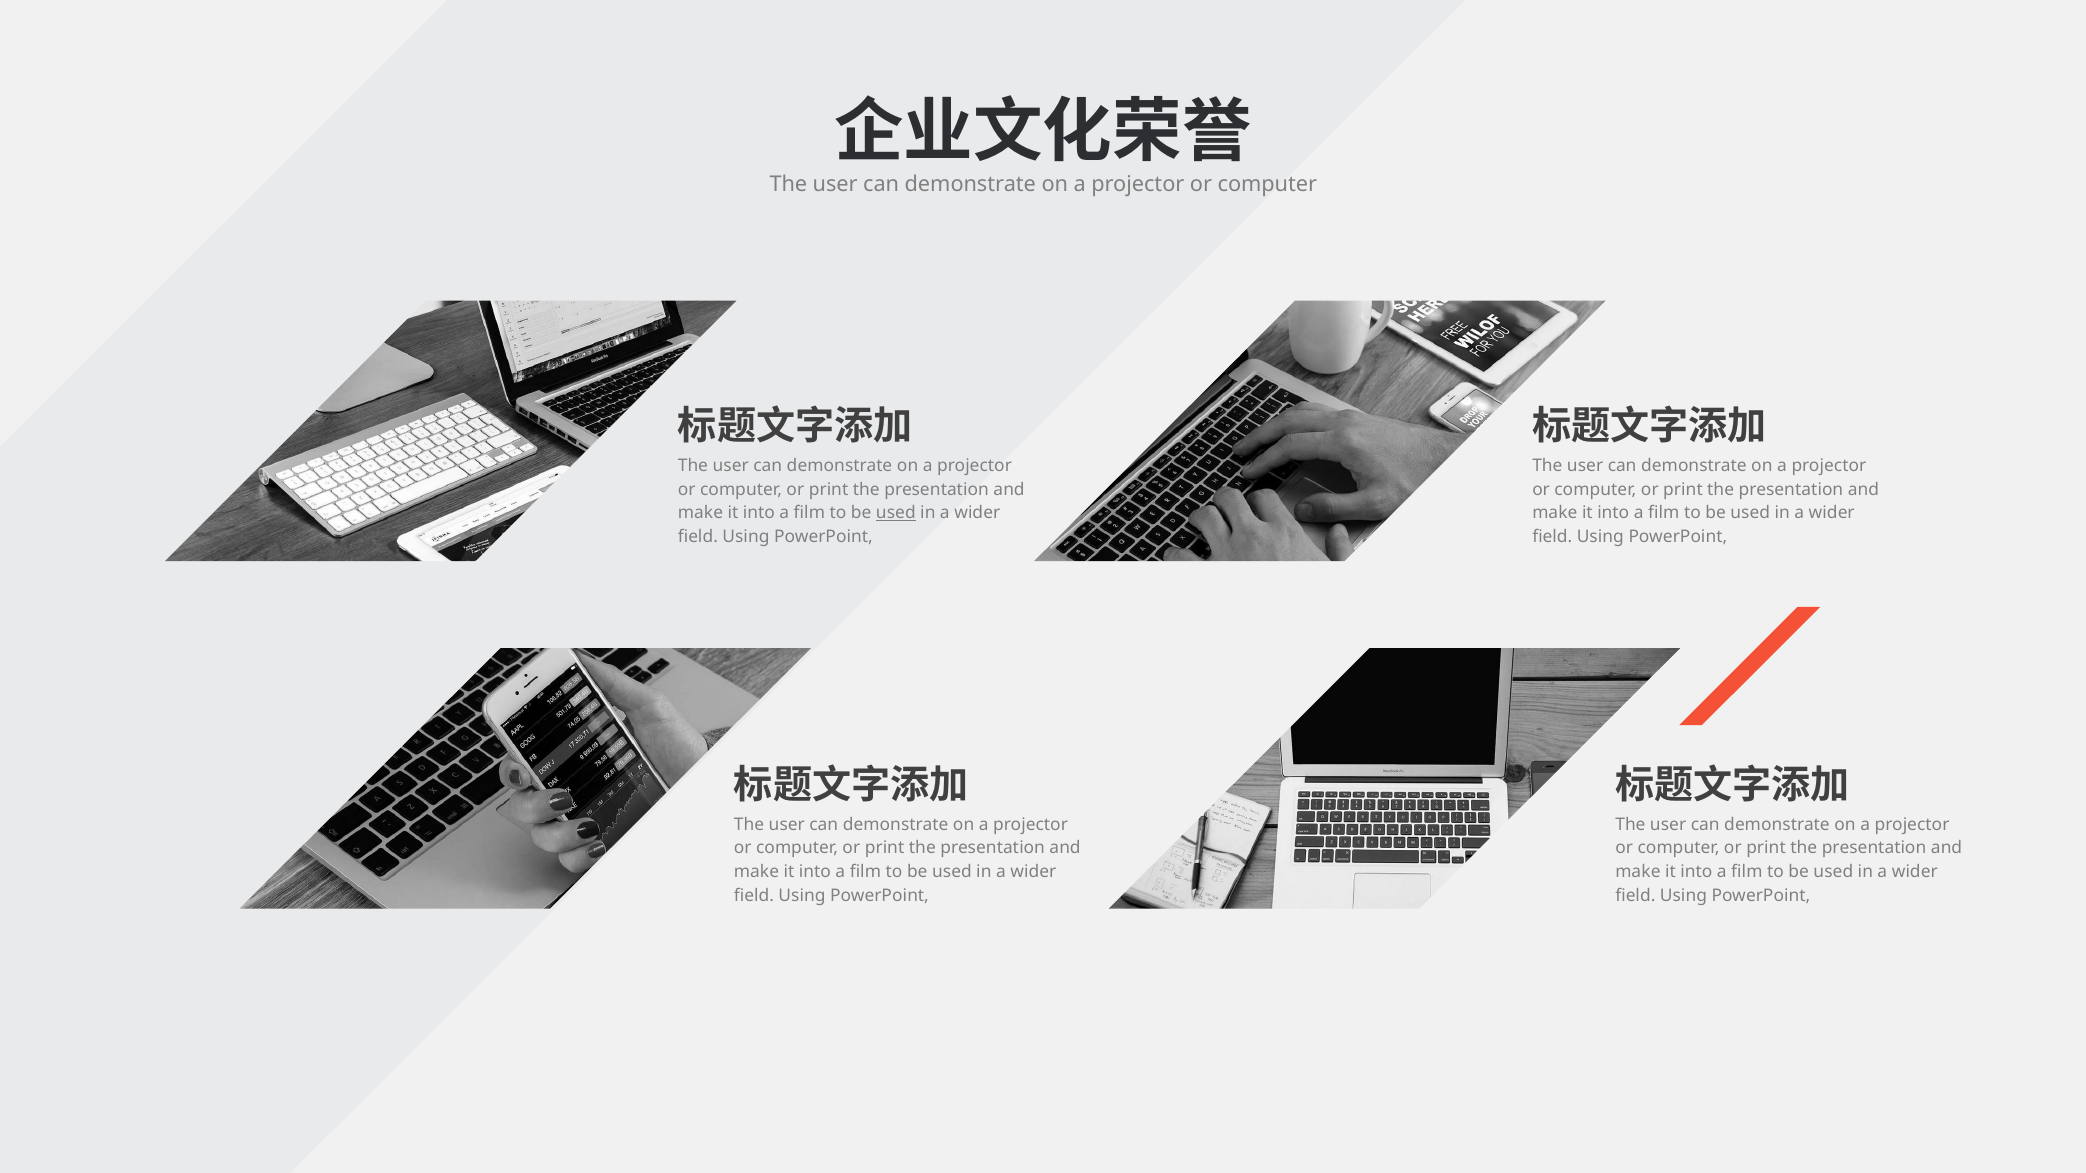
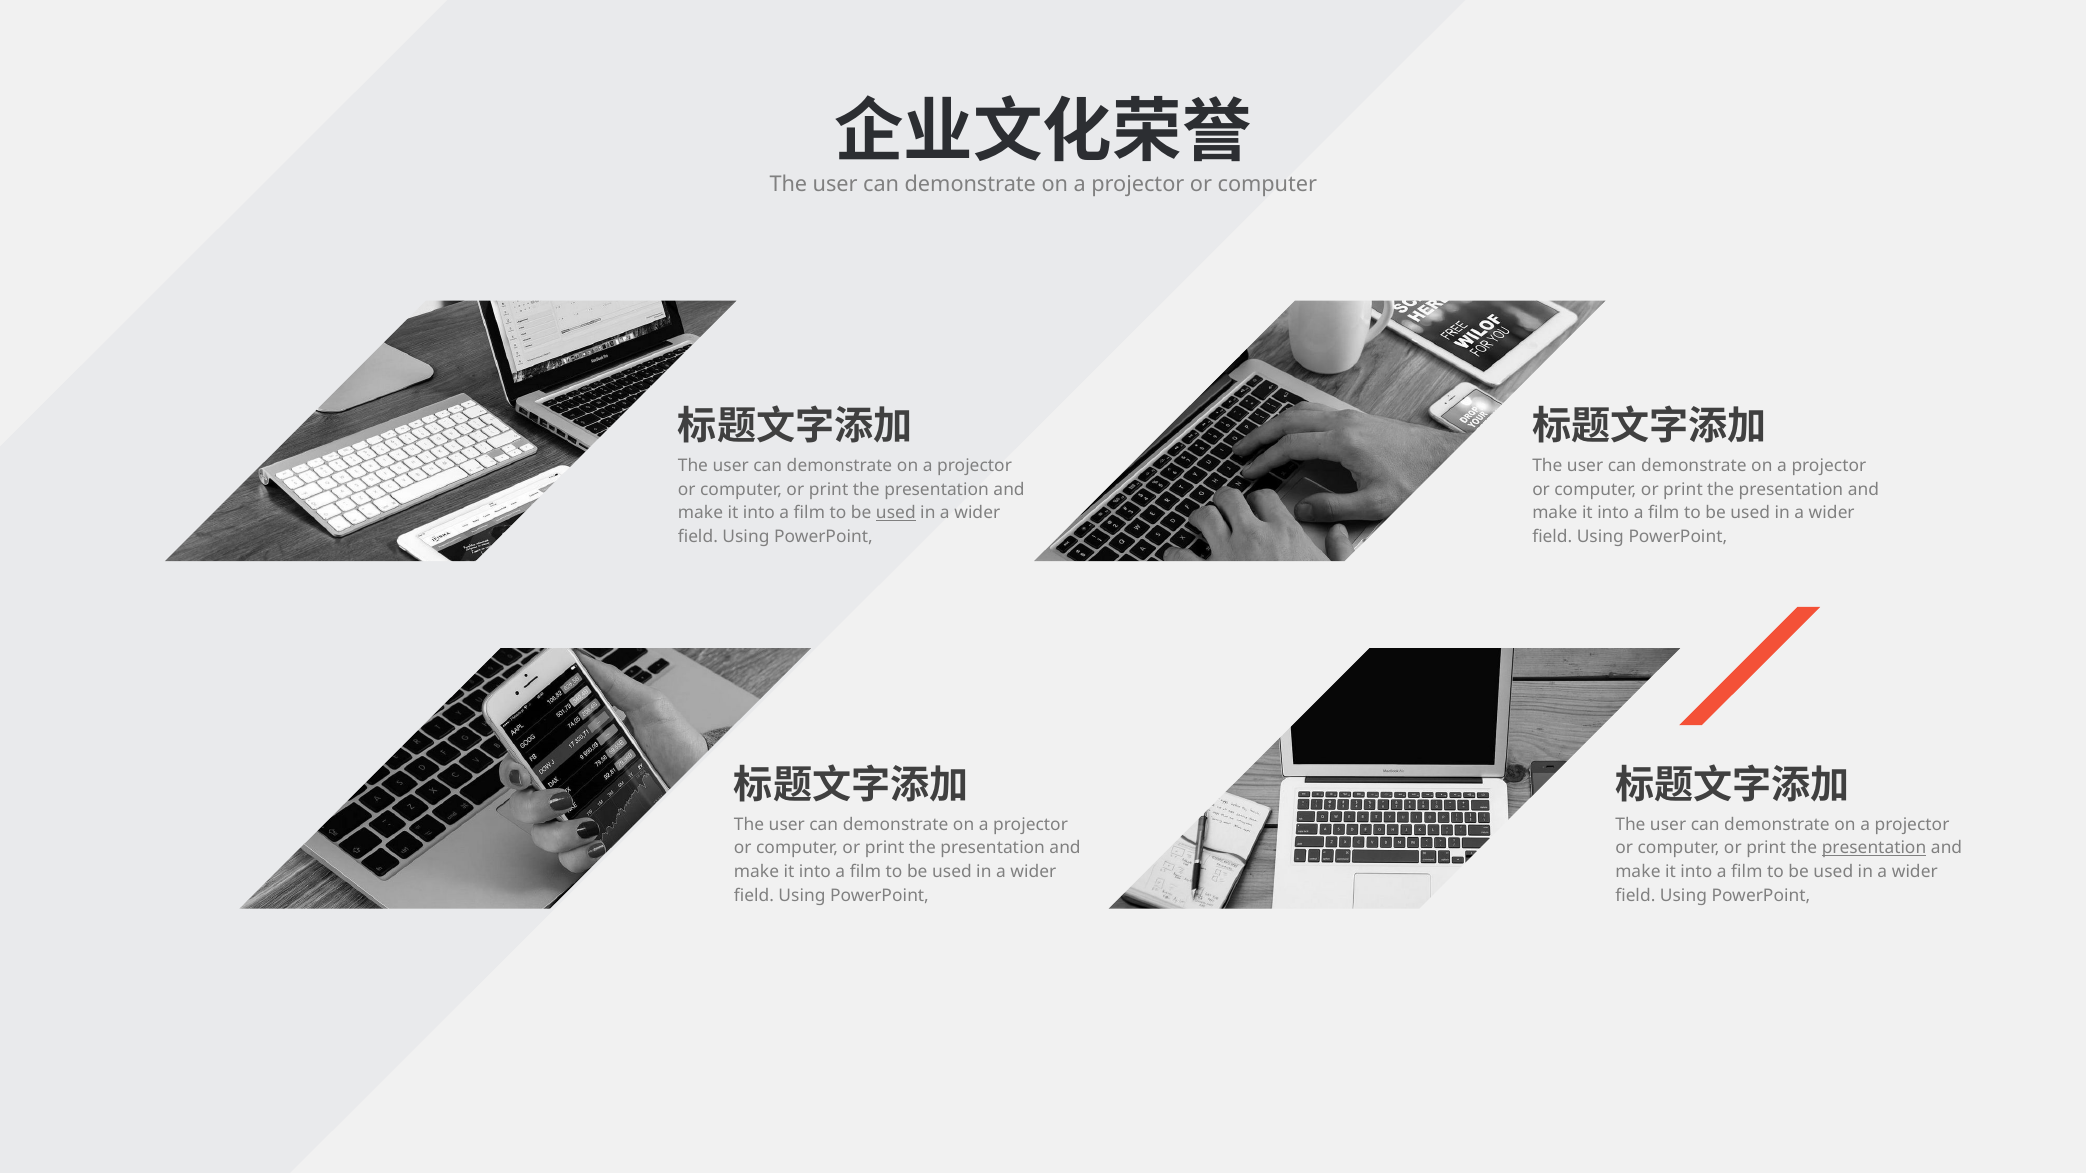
presentation underline: none -> present (1874, 848)
